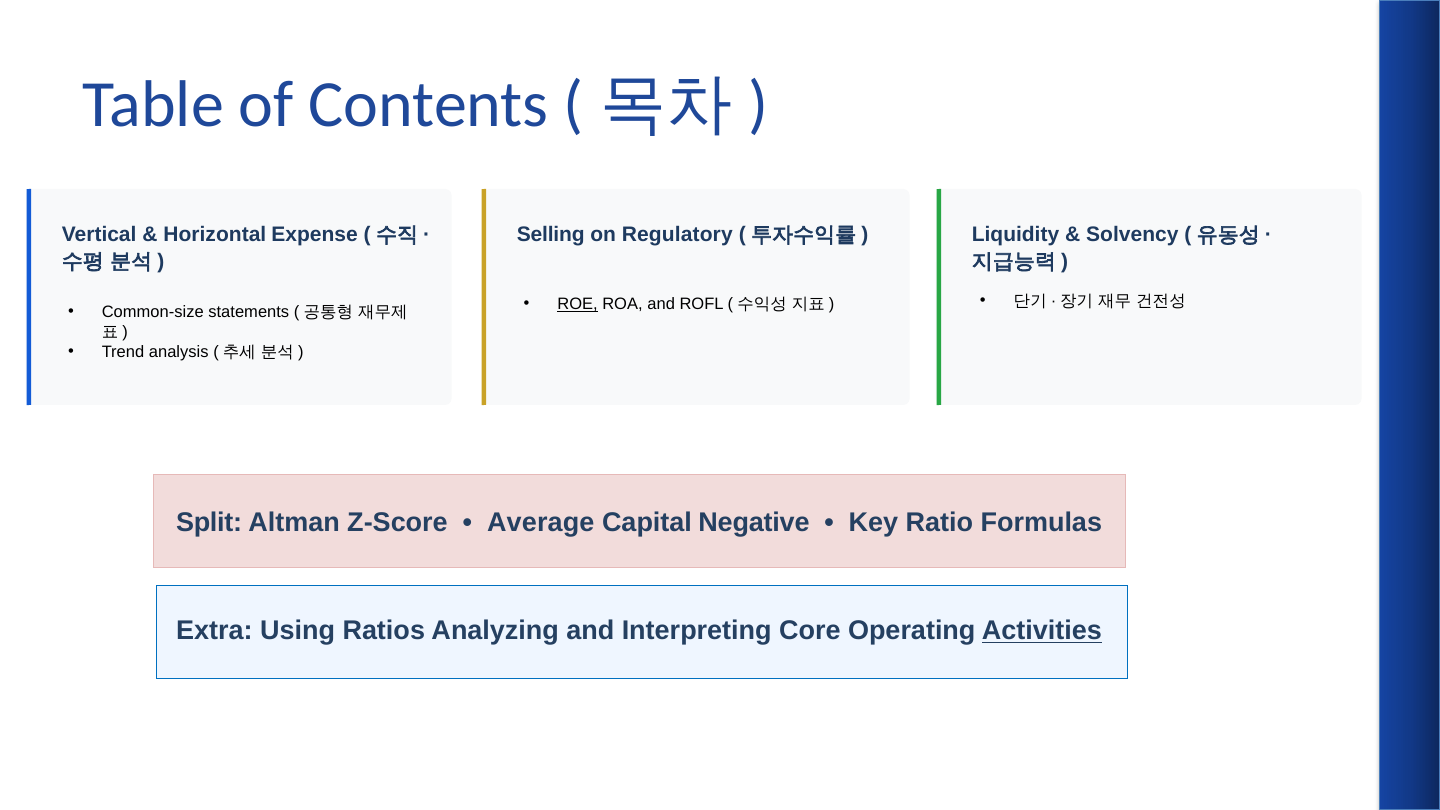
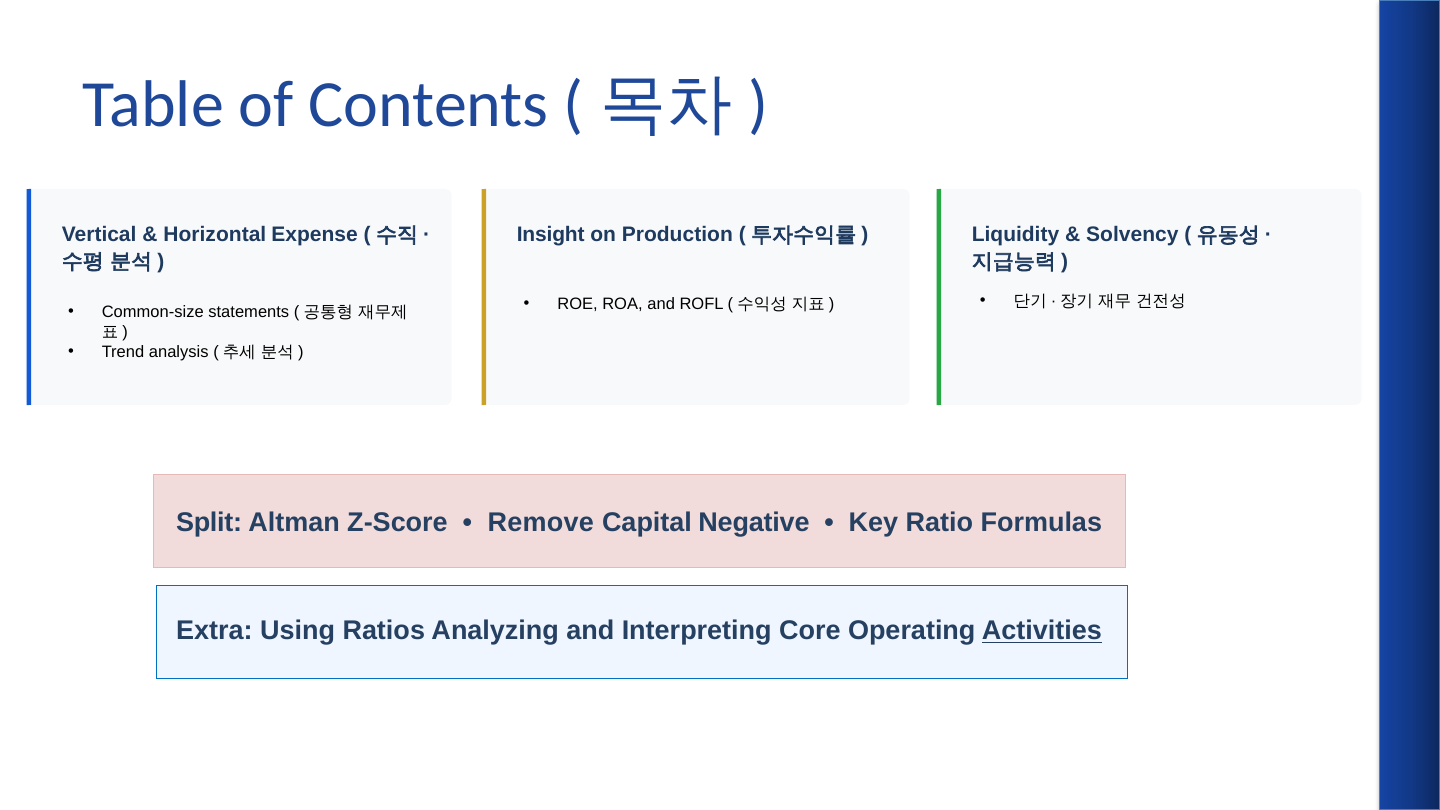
Selling: Selling -> Insight (551, 234)
Regulatory: Regulatory -> Production (677, 234)
ROE underline: present -> none (578, 304)
Average: Average -> Remove (541, 523)
